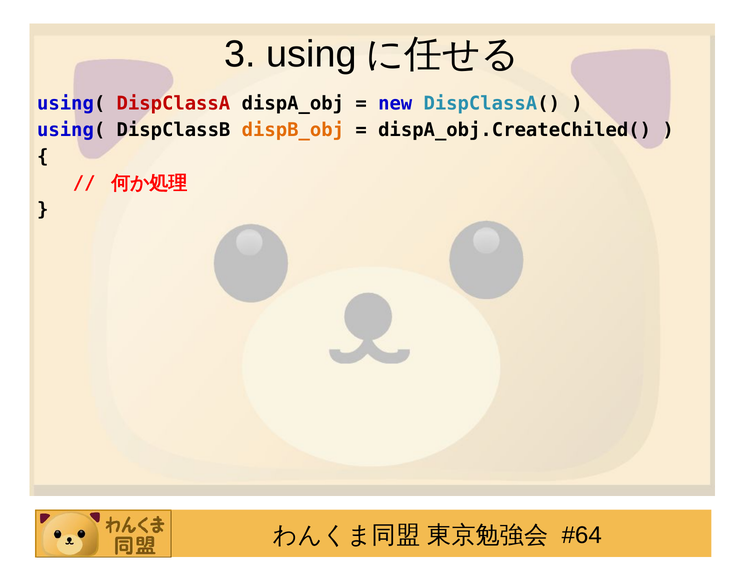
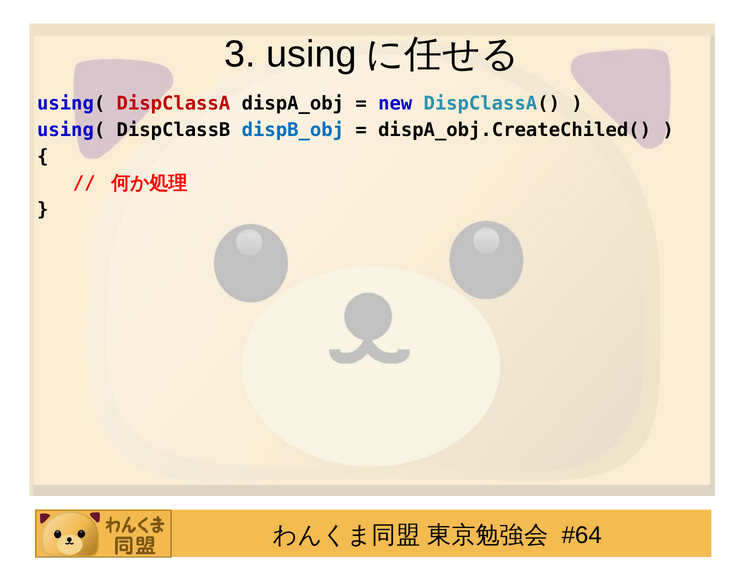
dispB_obj colour: orange -> blue (293, 130)
